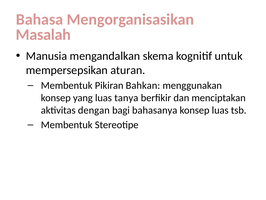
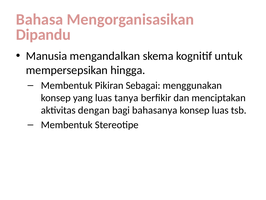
Masalah: Masalah -> Dipandu (43, 35)
aturan: aturan -> hingga (128, 70)
Bahkan: Bahkan -> Sebagai (143, 85)
